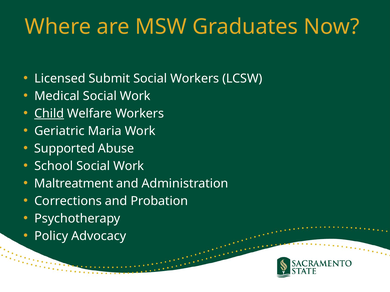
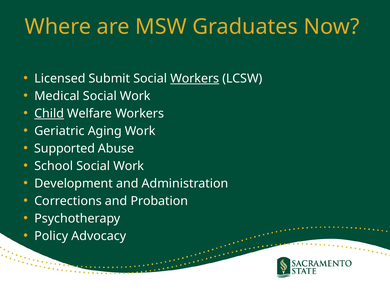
Workers underline: none -> present (195, 79)
Maria: Maria -> Aging (105, 131)
Maltreatment: Maltreatment -> Development (74, 184)
